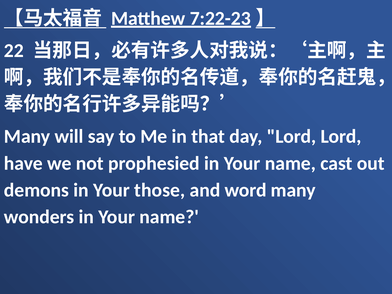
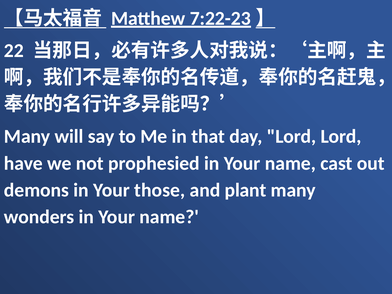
word: word -> plant (246, 190)
